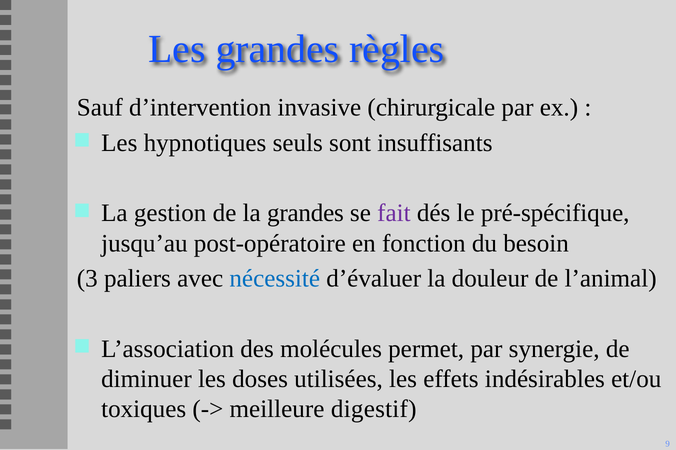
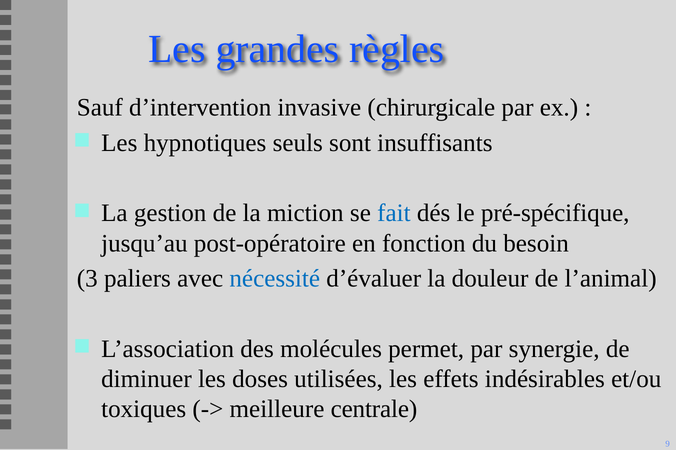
la grandes: grandes -> miction (305, 213)
fait colour: purple -> blue (394, 213)
digestif: digestif -> centrale (374, 409)
